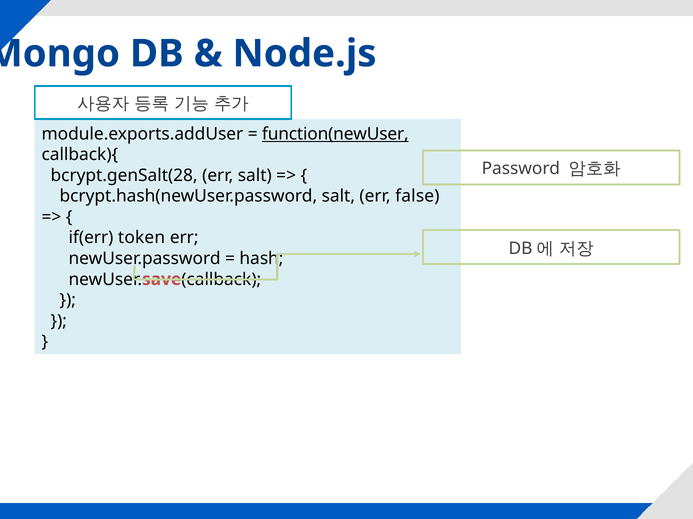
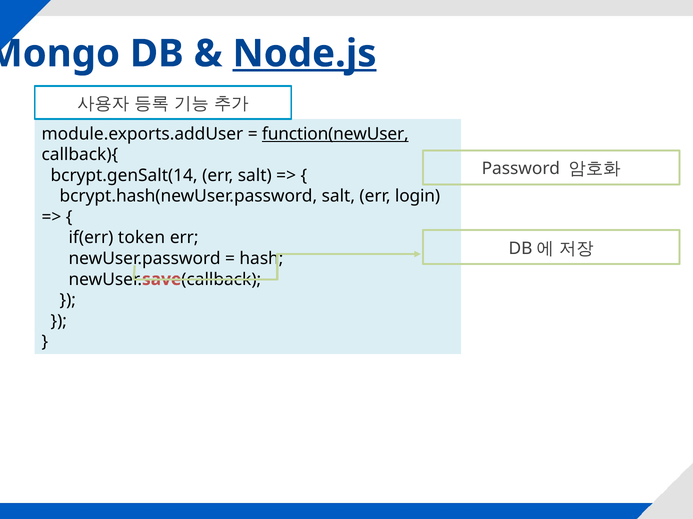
Node.js underline: none -> present (305, 54)
bcrypt.genSalt(28: bcrypt.genSalt(28 -> bcrypt.genSalt(14 (124, 176)
false: false -> login (418, 197)
